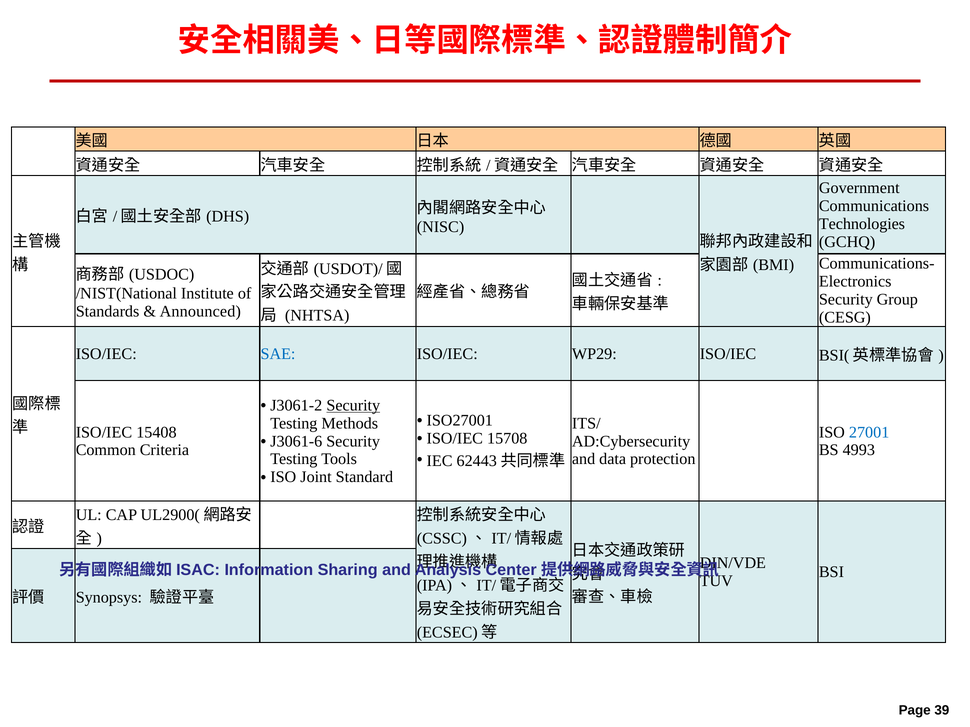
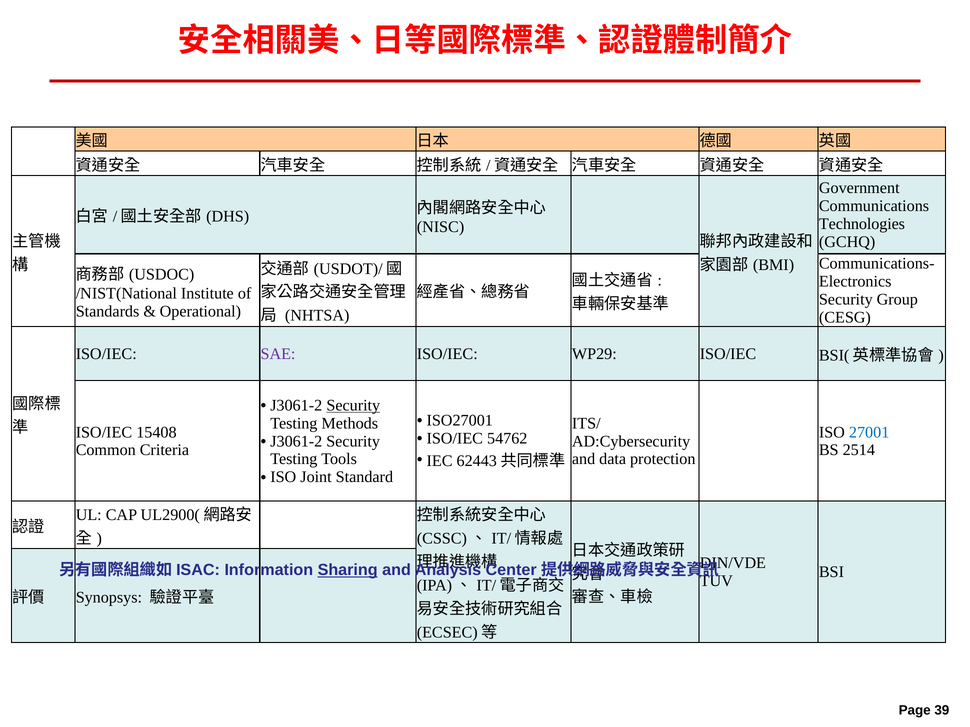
Announced: Announced -> Operational (200, 311)
SAE colour: blue -> purple (278, 354)
15708: 15708 -> 54762 (507, 439)
J3061-6: J3061-6 -> J3061-2 (296, 441)
4993: 4993 -> 2514 (859, 450)
Sharing underline: none -> present (348, 570)
